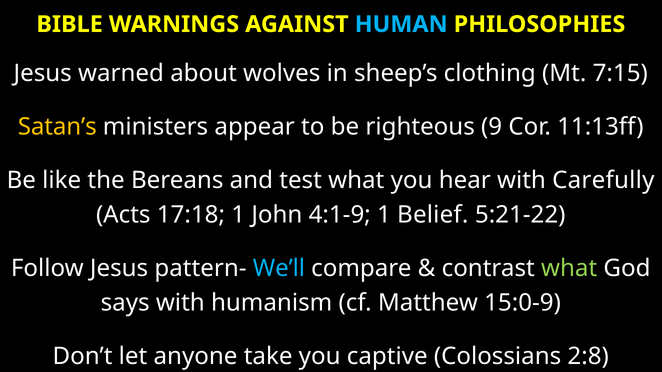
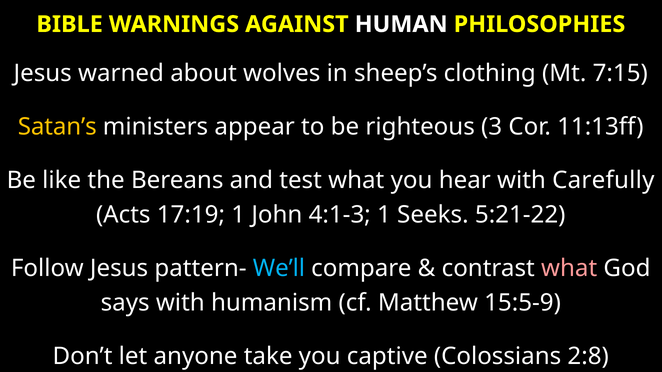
HUMAN colour: light blue -> white (401, 24)
9: 9 -> 3 (492, 127)
17:18: 17:18 -> 17:19 (191, 215)
4:1-9: 4:1-9 -> 4:1-3 (340, 215)
Belief: Belief -> Seeks (433, 215)
what colour: light green -> pink (569, 269)
15:0-9: 15:0-9 -> 15:5-9 (523, 303)
